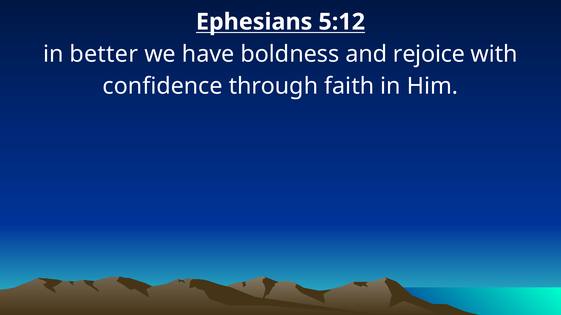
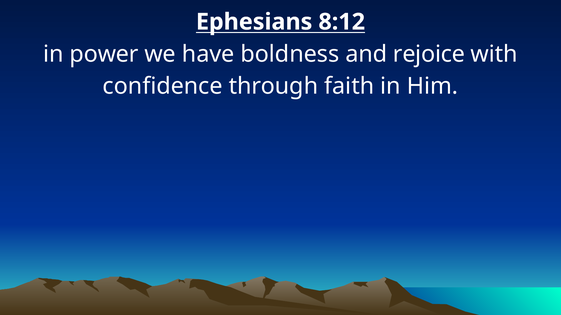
5:12: 5:12 -> 8:12 (342, 22)
better: better -> power (104, 54)
